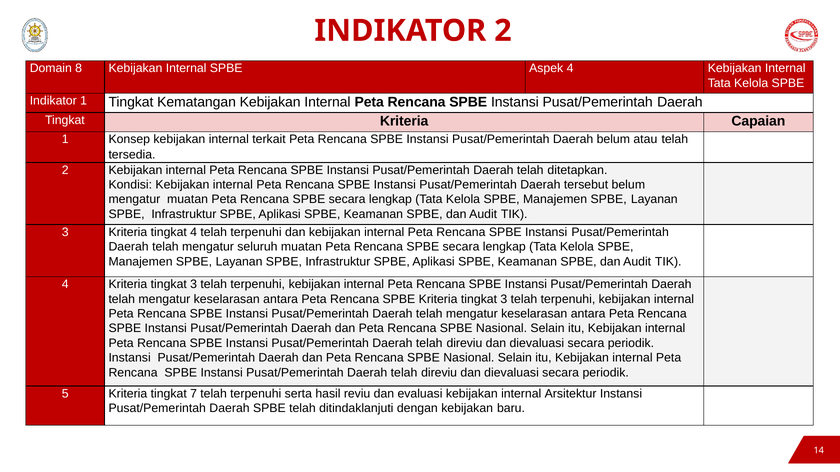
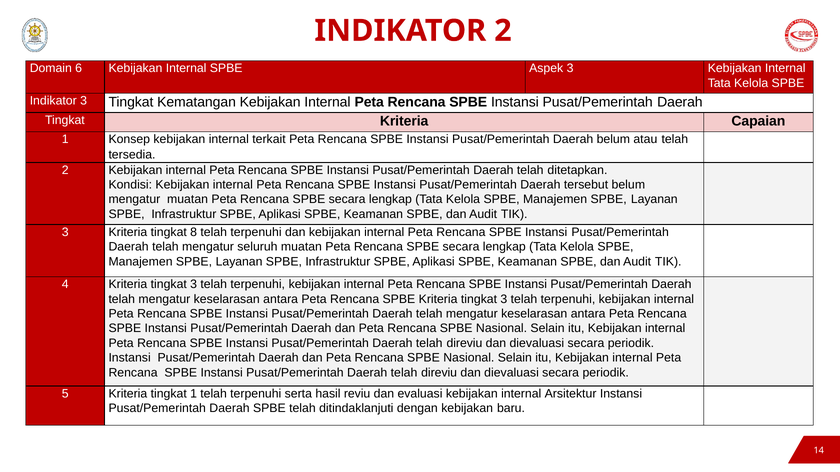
8: 8 -> 6 (79, 68)
Aspek 4: 4 -> 3 (570, 68)
Indikator 1: 1 -> 3 (84, 101)
tingkat 4: 4 -> 8 (194, 232)
tingkat 7: 7 -> 1 (194, 394)
